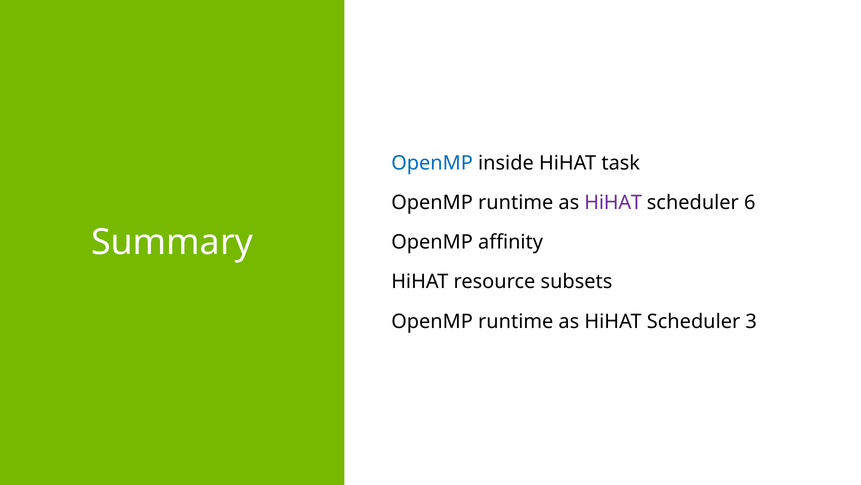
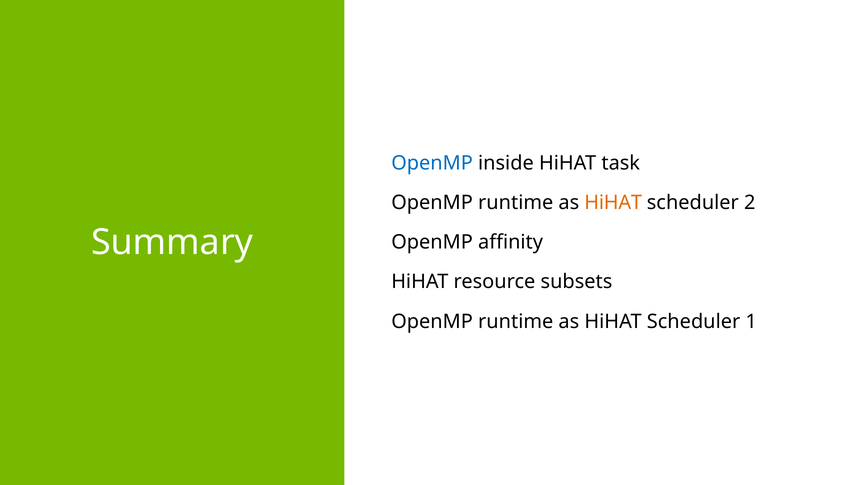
HiHAT colour: purple -> orange (613, 203)
6: 6 -> 2 (750, 203)
3: 3 -> 1 (751, 321)
